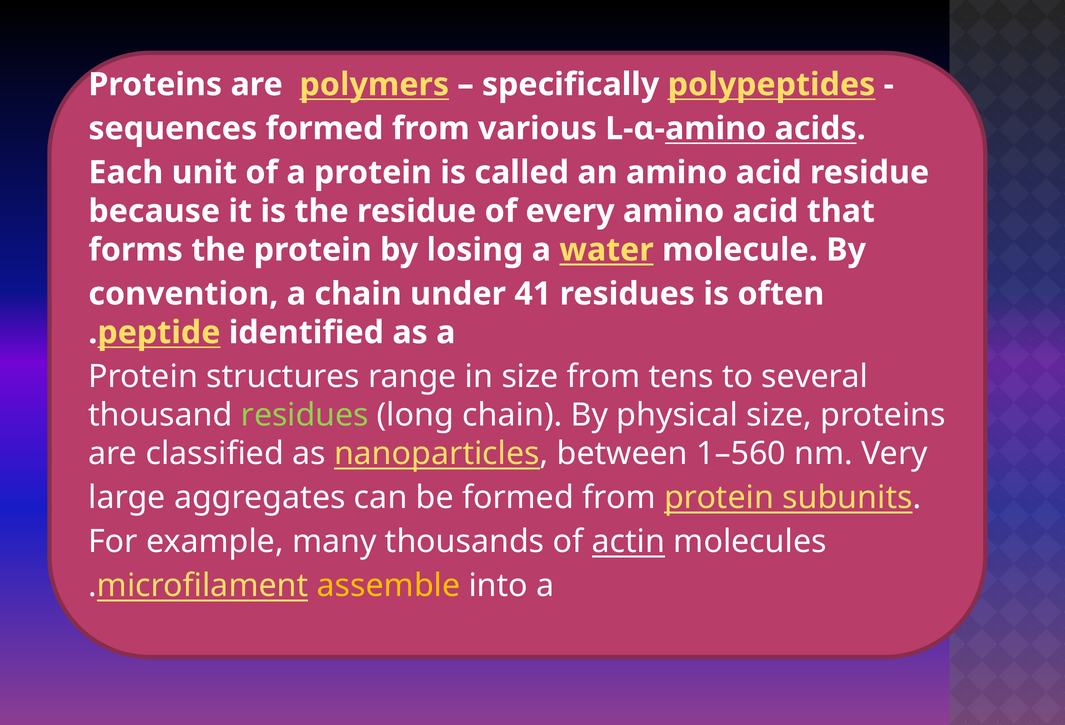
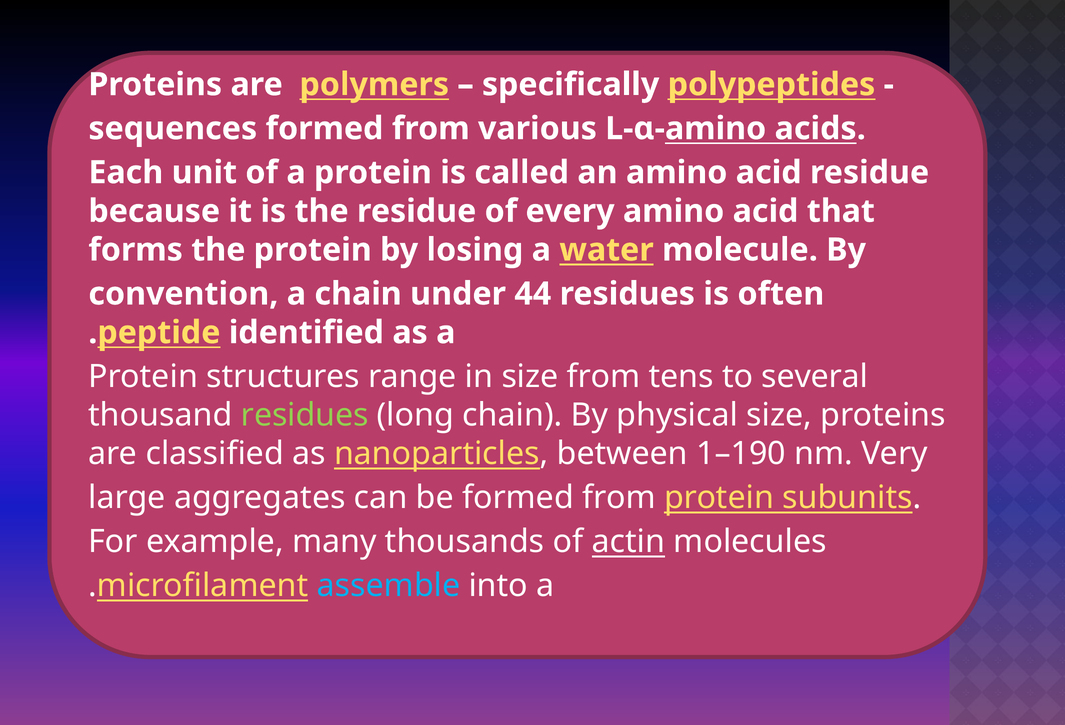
41: 41 -> 44 (533, 294)
1–560: 1–560 -> 1–190 (741, 454)
assemble colour: yellow -> light blue (389, 585)
